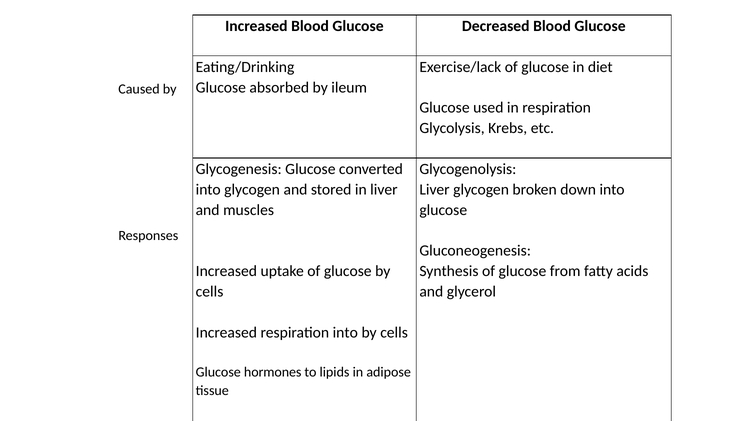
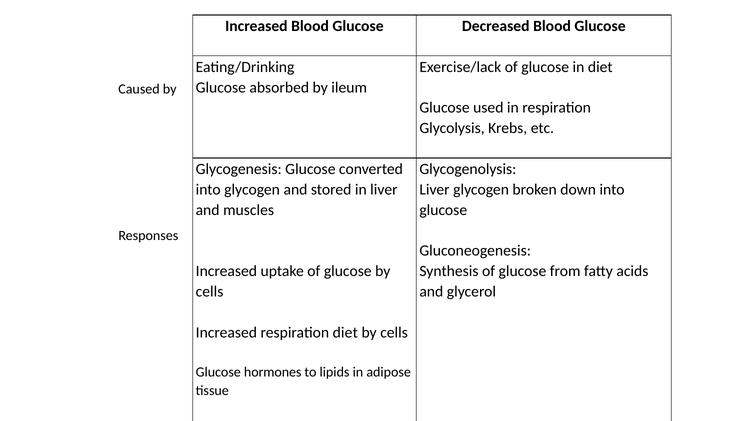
respiration into: into -> diet (345, 333)
